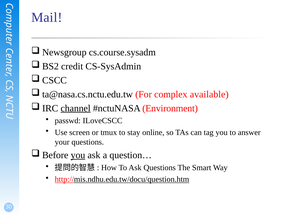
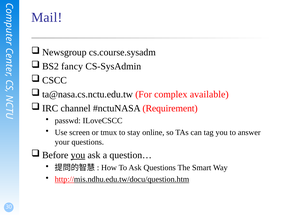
credit: credit -> fancy (72, 66)
channel underline: present -> none (76, 108)
Environment: Environment -> Requirement (170, 108)
